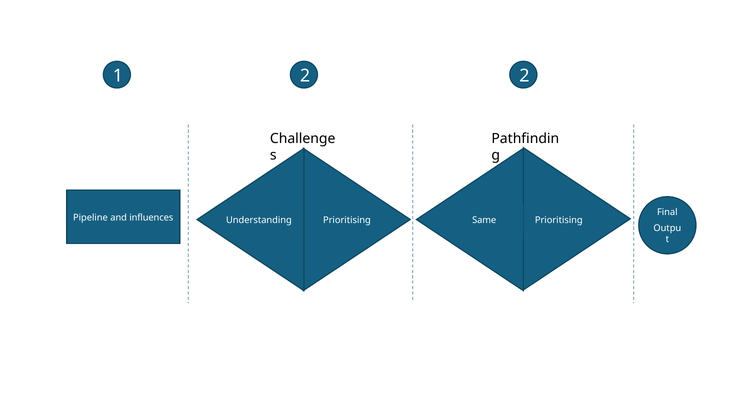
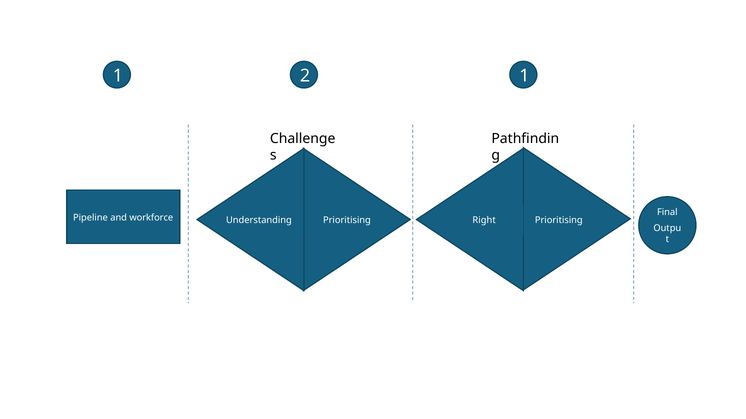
2 2: 2 -> 1 (524, 76)
influences: influences -> workforce (151, 218)
Same: Same -> Right (484, 220)
